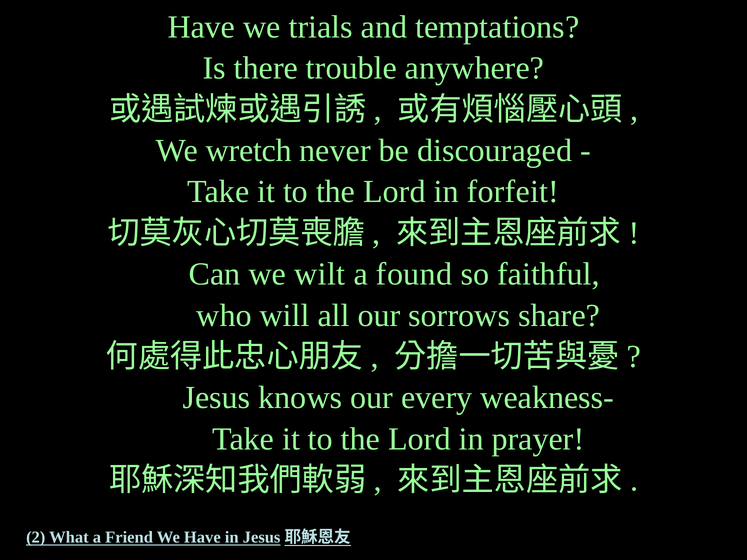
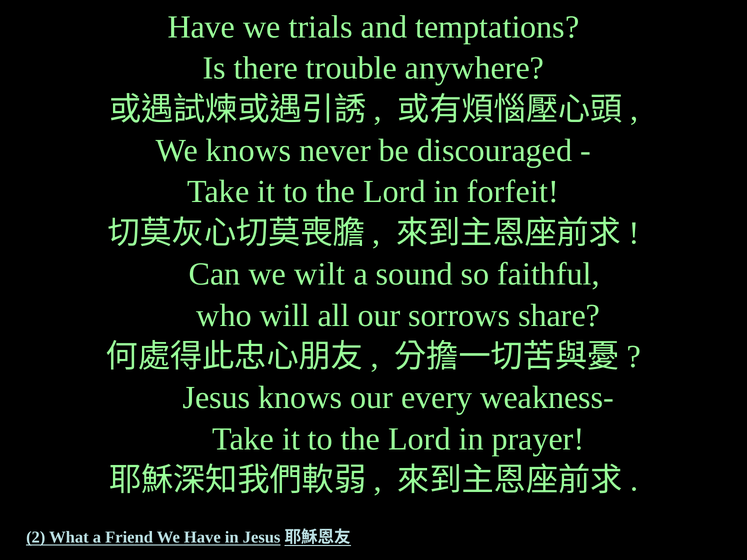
We wretch: wretch -> knows (248, 151)
found: found -> sound (414, 274)
